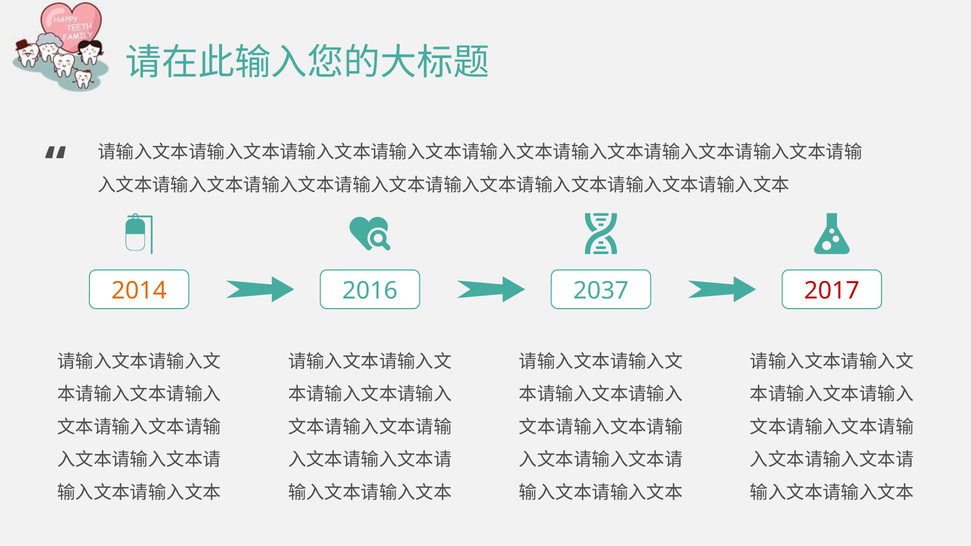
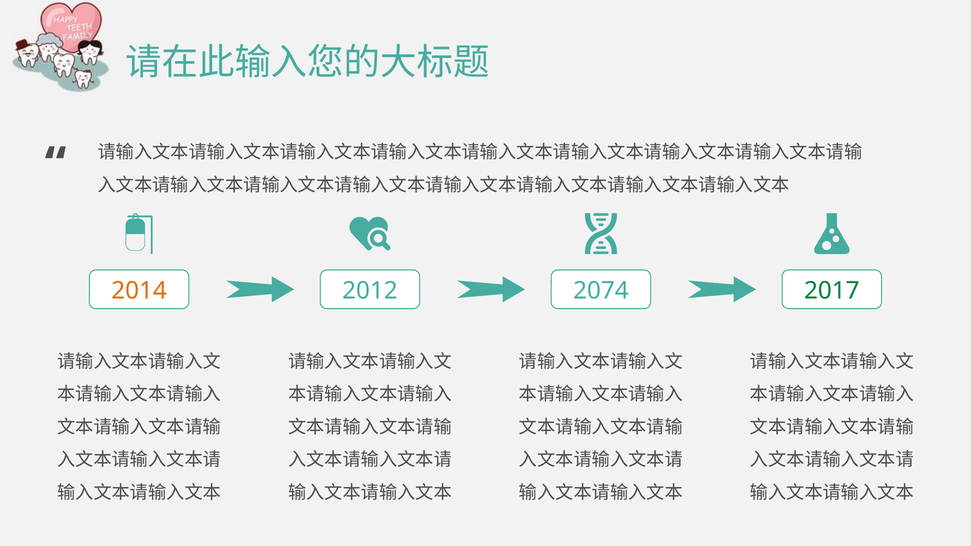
2016: 2016 -> 2012 (370, 291)
2037: 2037 -> 2074 (601, 291)
2017 colour: red -> green (832, 291)
